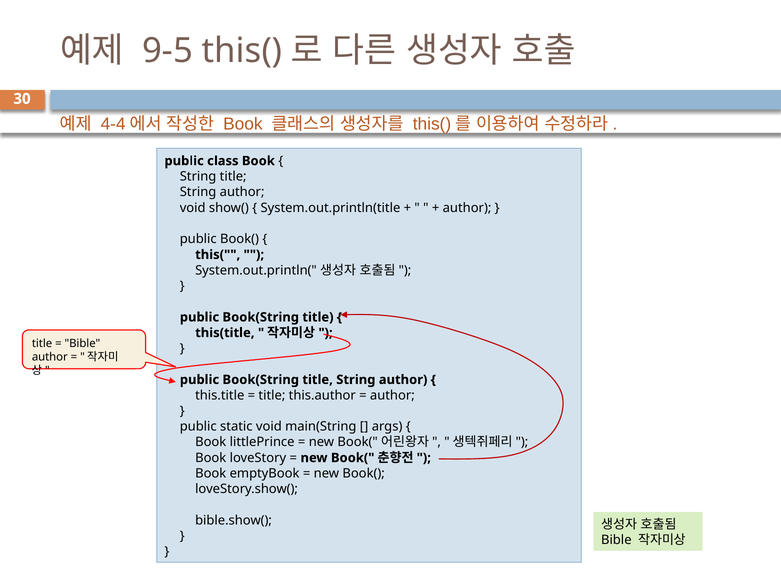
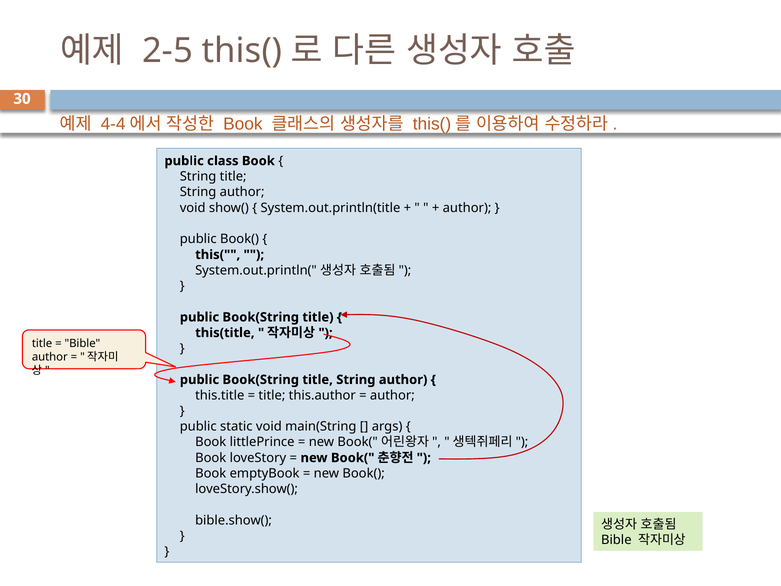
9-5: 9-5 -> 2-5 (167, 51)
